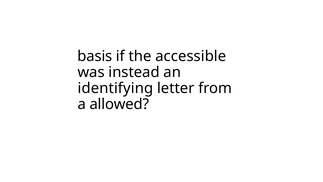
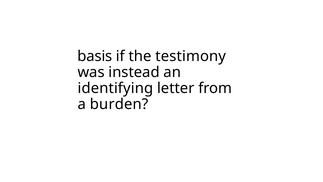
accessible: accessible -> testimony (191, 56)
allowed: allowed -> burden (119, 104)
